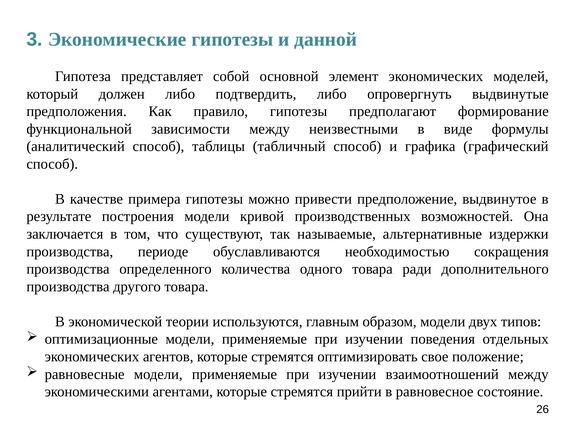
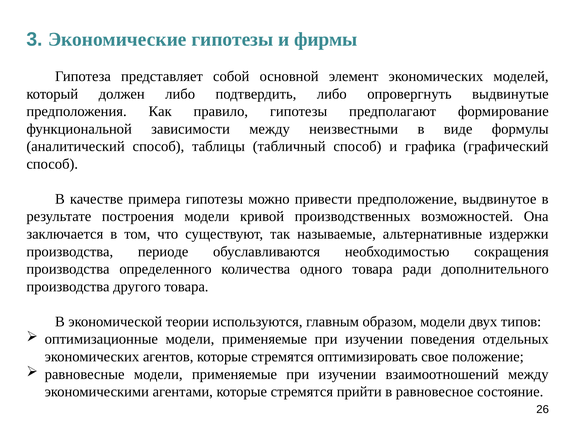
данной: данной -> фирмы (326, 39)
